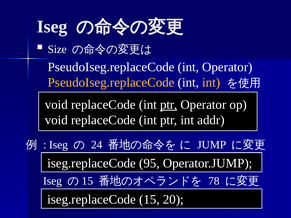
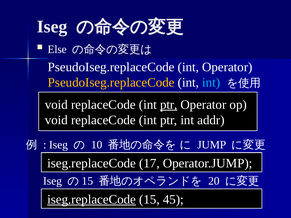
Size: Size -> Else (57, 49)
int colour: yellow -> light blue (211, 83)
24: 24 -> 10 (97, 145)
95: 95 -> 17 (149, 163)
78: 78 -> 20 (214, 181)
iseg.replaceCode underline: none -> present (92, 200)
20: 20 -> 45 (173, 200)
